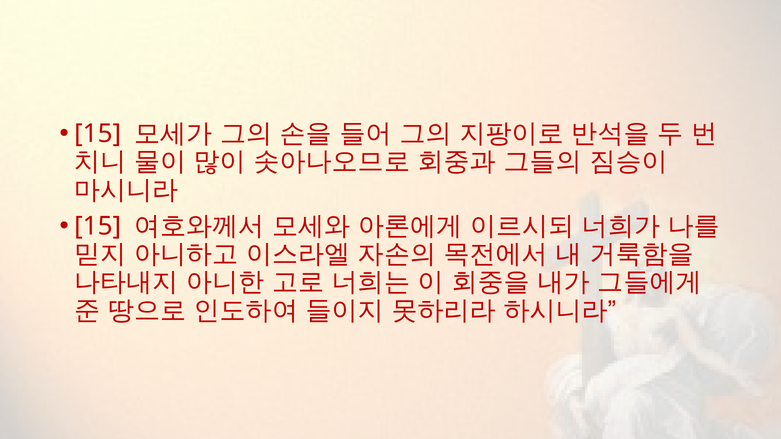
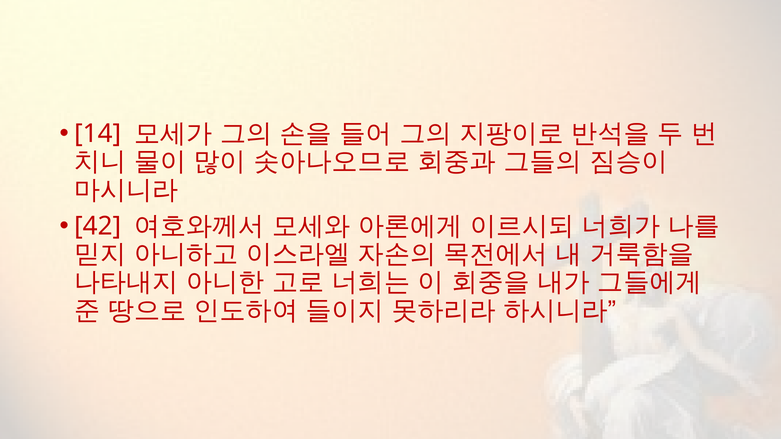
15: 15 -> 14 (98, 134)
15: 15 -> 42 (98, 226)
